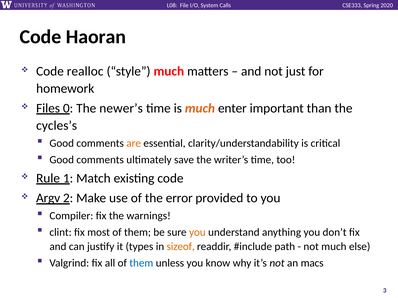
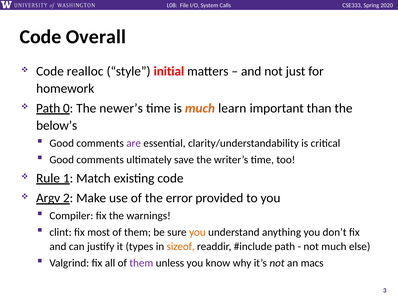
Haoran: Haoran -> Overall (96, 37)
style much: much -> initial (169, 71)
Files: Files -> Path (48, 108)
enter: enter -> learn (232, 108)
cycles’s: cycles’s -> below’s (57, 126)
are colour: orange -> purple (134, 143)
them colour: blue -> purple (141, 263)
